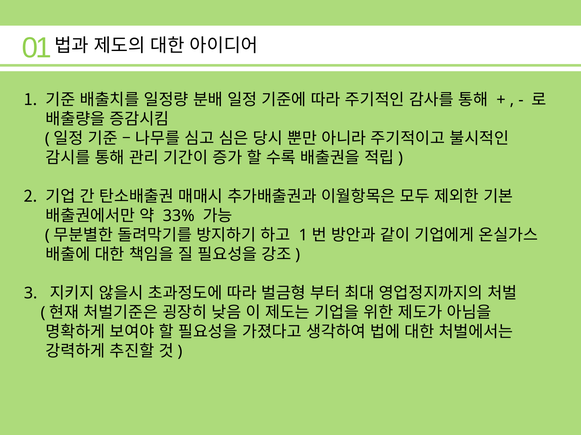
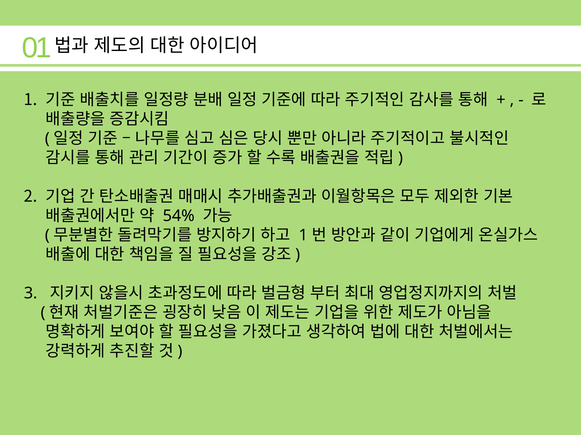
33%: 33% -> 54% (179, 216)
